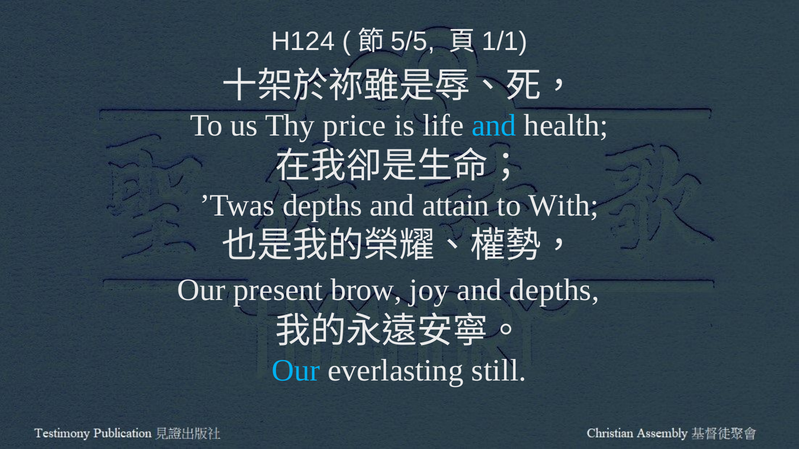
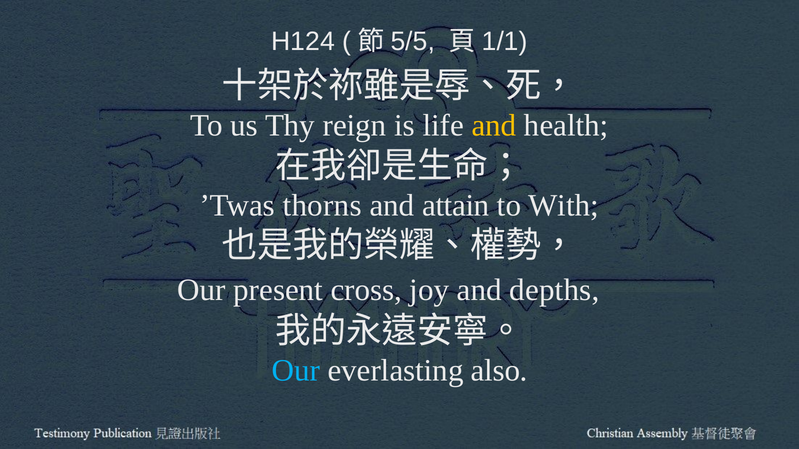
price: price -> reign (355, 126)
and colour: light blue -> yellow (494, 126)
’Twas depths: depths -> thorns (322, 206)
brow: brow -> cross (366, 290)
still: still -> also (499, 371)
